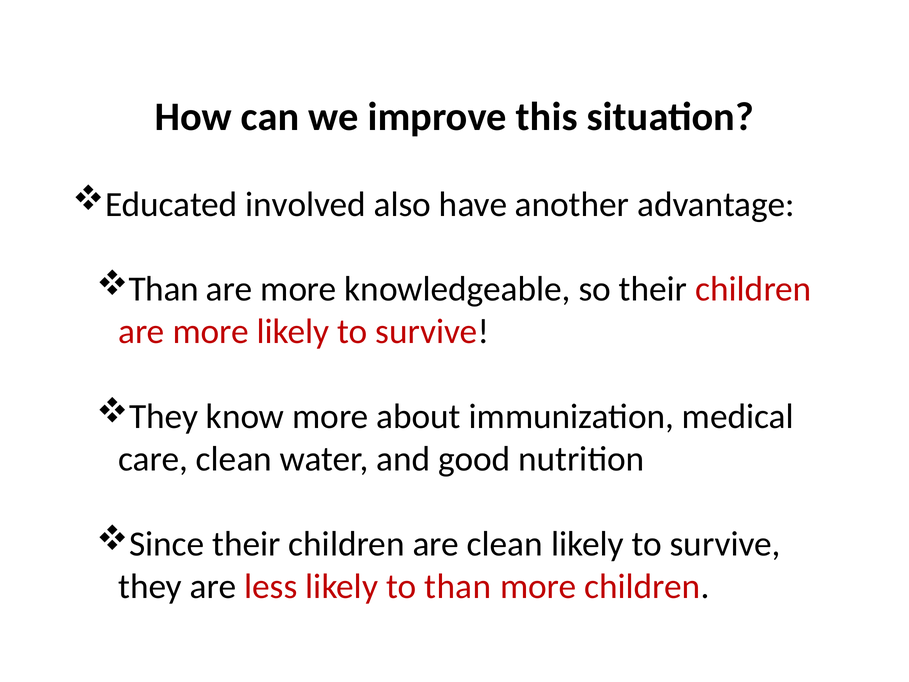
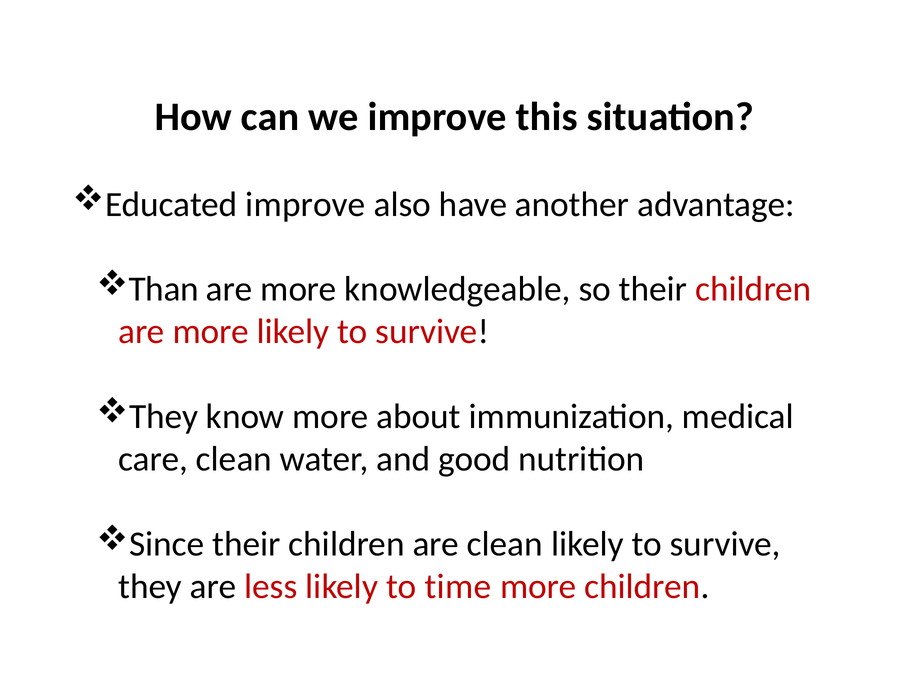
Educated involved: involved -> improve (306, 204)
to than: than -> time (458, 586)
